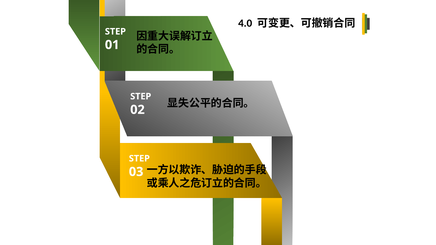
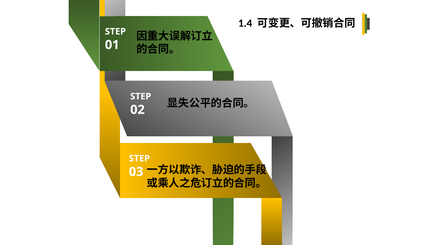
4.0: 4.0 -> 1.4 (245, 23)
